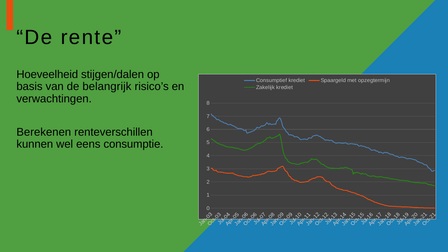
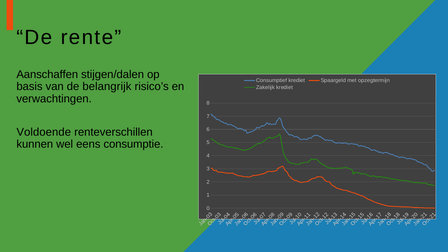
Hoeveelheid: Hoeveelheid -> Aanschaffen (47, 74)
Berekenen: Berekenen -> Voldoende (44, 132)
